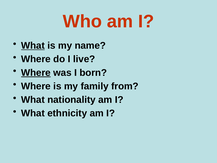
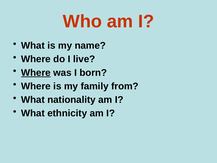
What underline: present -> none (33, 46)
